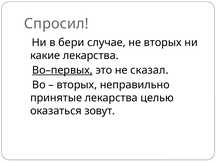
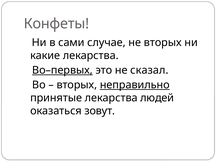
Спросил: Спросил -> Конфеты (56, 24)
бери: бери -> сами (71, 43)
неправильно underline: none -> present (135, 85)
целью: целью -> людей (157, 98)
